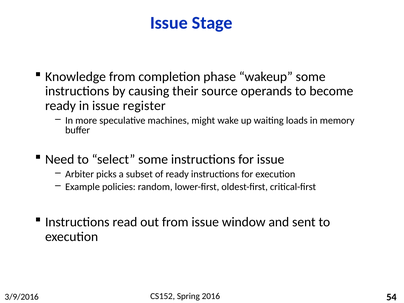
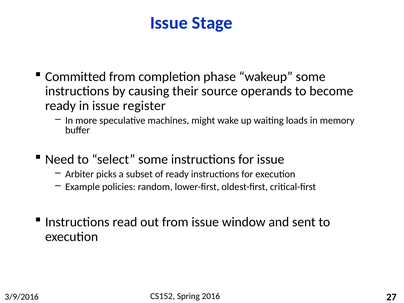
Knowledge: Knowledge -> Committed (76, 77)
54: 54 -> 27 (391, 297)
